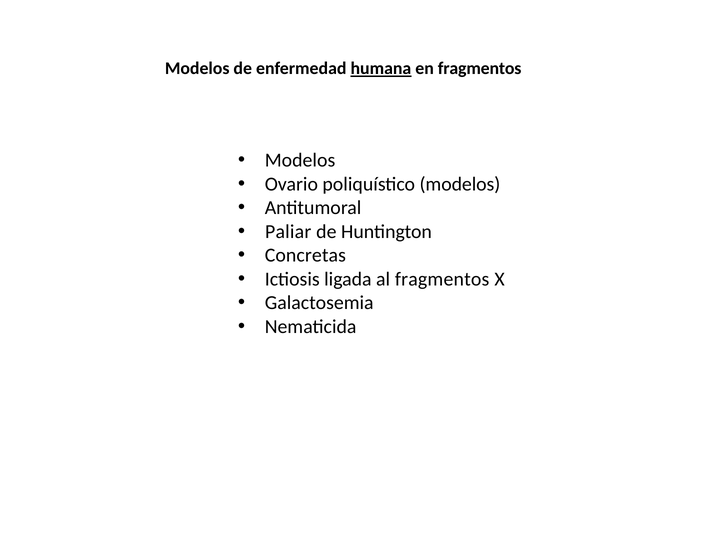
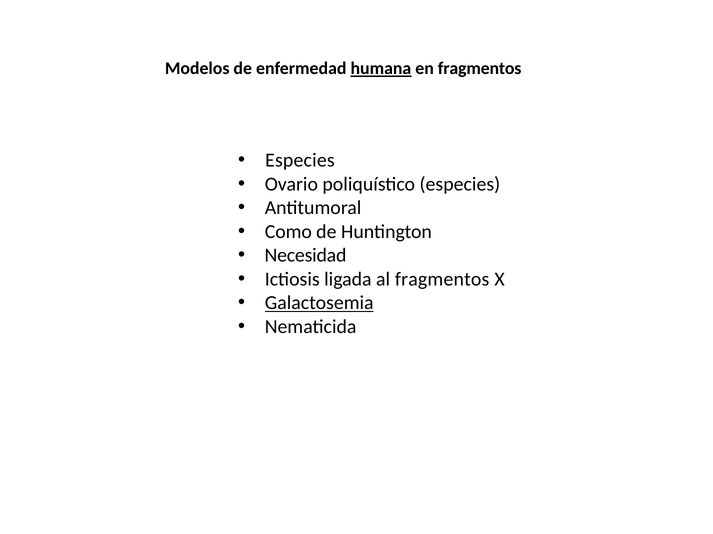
Modelos: Modelos -> Especies (300, 161)
poliquístico modelos: modelos -> especies (460, 184)
Paliar: Paliar -> Como (288, 232)
Concretas: Concretas -> Necesidad (306, 256)
Galactosemia underline: none -> present (319, 303)
